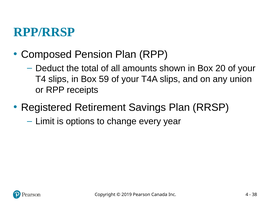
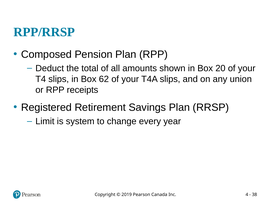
59: 59 -> 62 (104, 79)
options: options -> system (80, 121)
